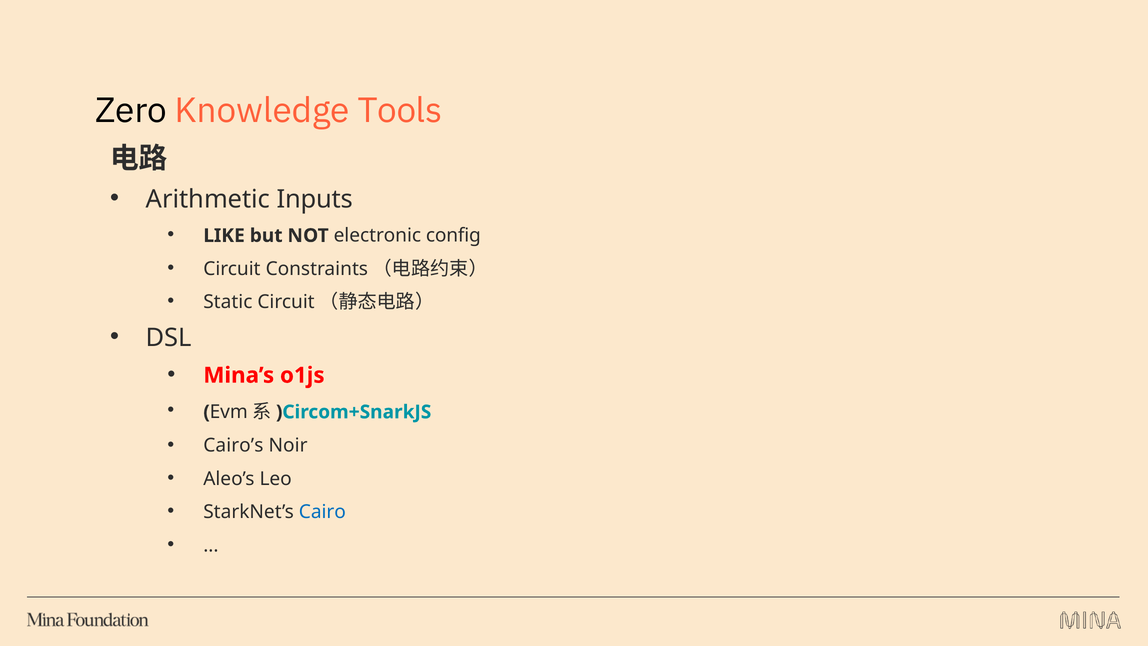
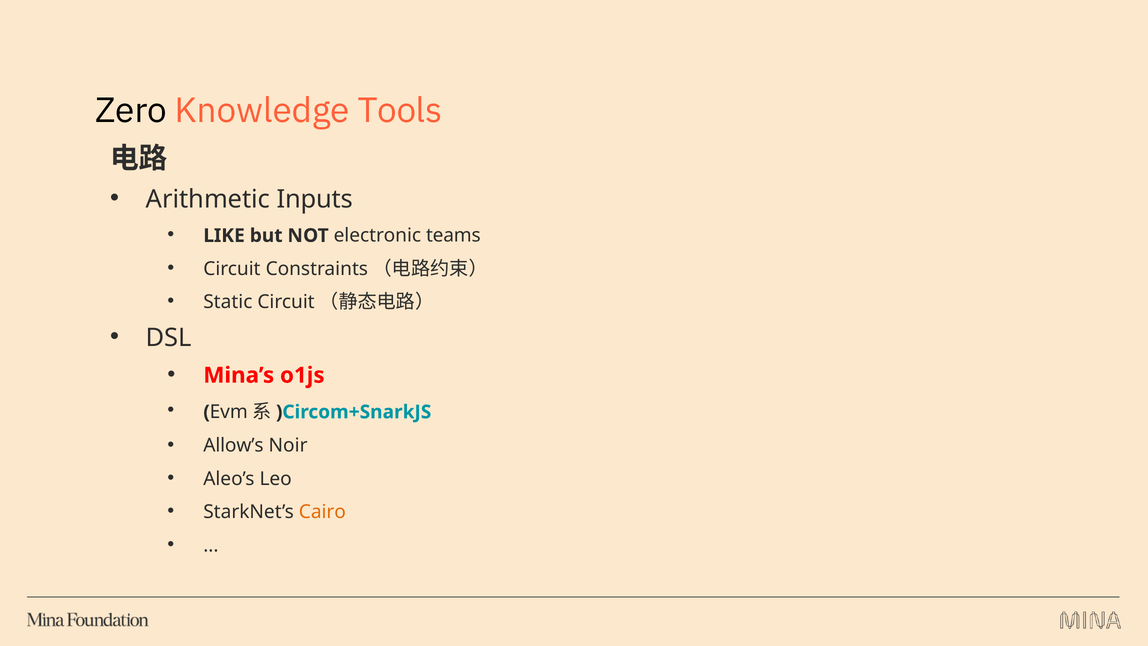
config: config -> teams (453, 236)
Cairo’s: Cairo’s -> Allow’s (233, 446)
Cairo colour: blue -> orange (322, 512)
